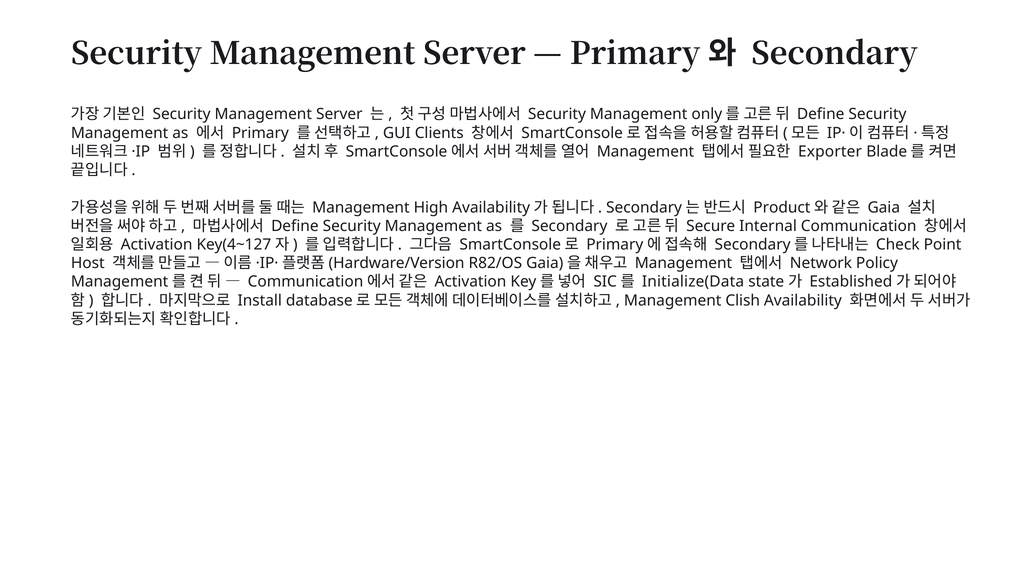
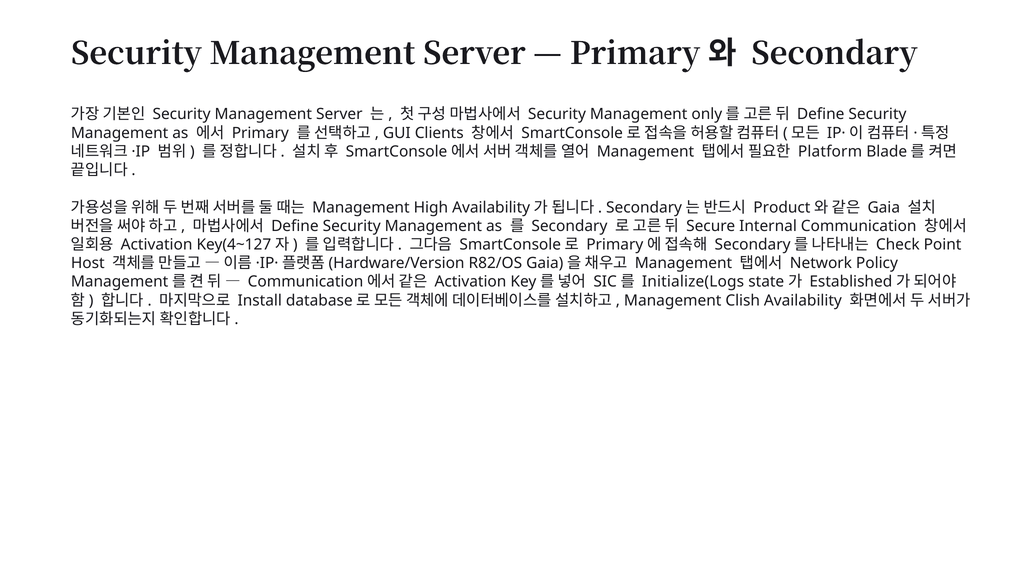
Exporter: Exporter -> Platform (830, 151)
Initialize(Data: Initialize(Data -> Initialize(Logs (693, 282)
